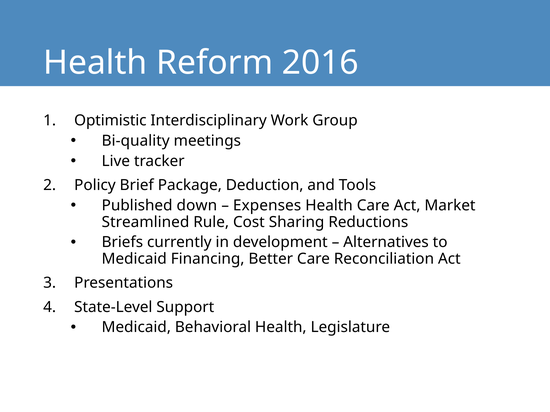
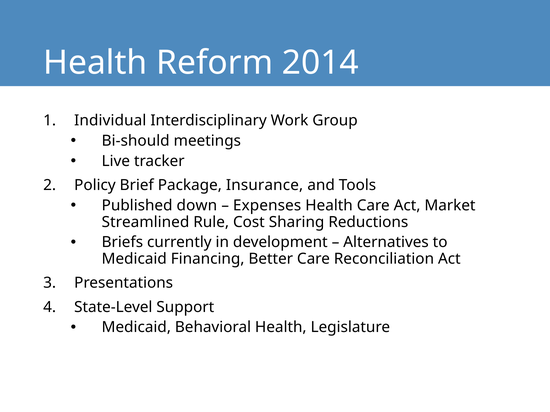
2016: 2016 -> 2014 (320, 63)
Optimistic: Optimistic -> Individual (110, 121)
Bi-quality: Bi-quality -> Bi-should (136, 141)
Deduction: Deduction -> Insurance (265, 185)
